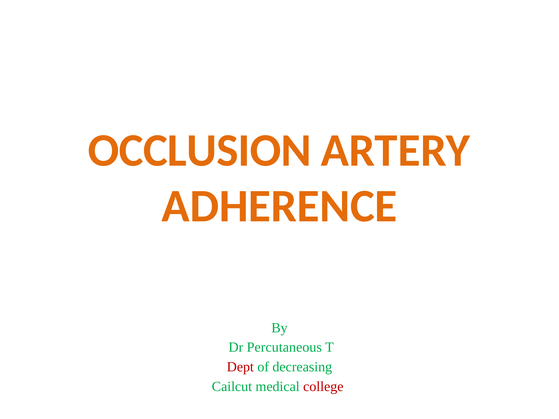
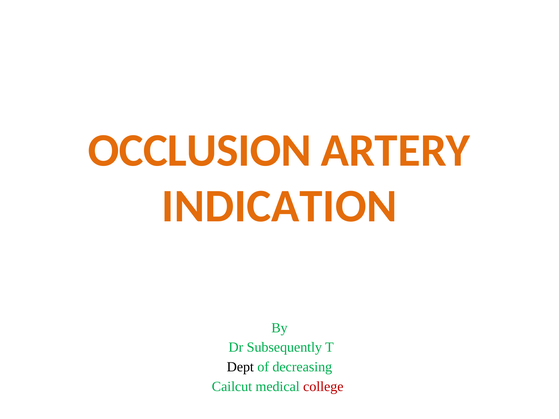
ADHERENCE: ADHERENCE -> INDICATION (279, 206)
Percutaneous: Percutaneous -> Subsequently (284, 348)
Dept colour: red -> black (240, 367)
